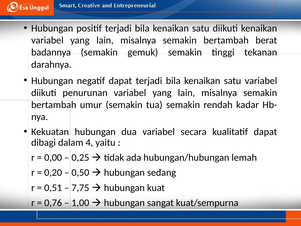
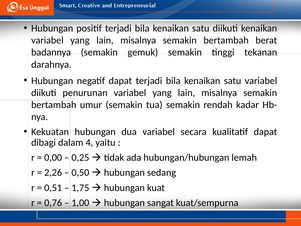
0,20: 0,20 -> 2,26 (53, 172)
7,75: 7,75 -> 1,75 (80, 187)
